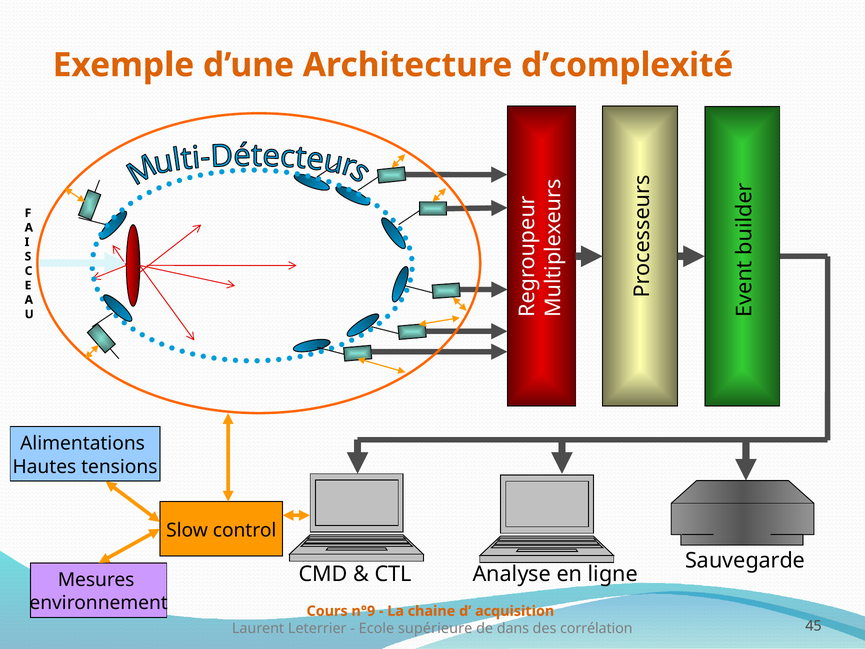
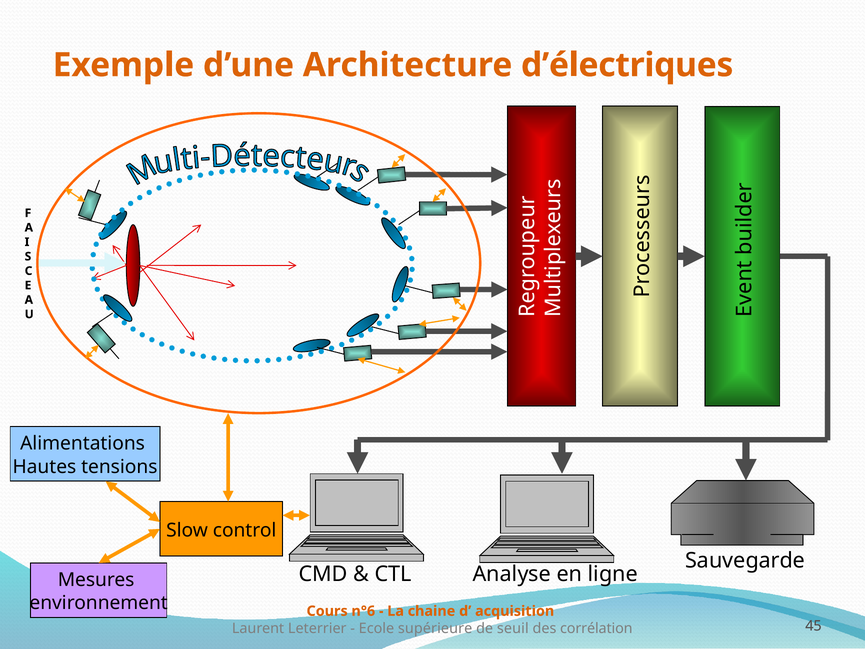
d’complexité: d’complexité -> d’électriques (627, 65)
n°9: n°9 -> n°6 (363, 611)
dans: dans -> seuil (513, 628)
